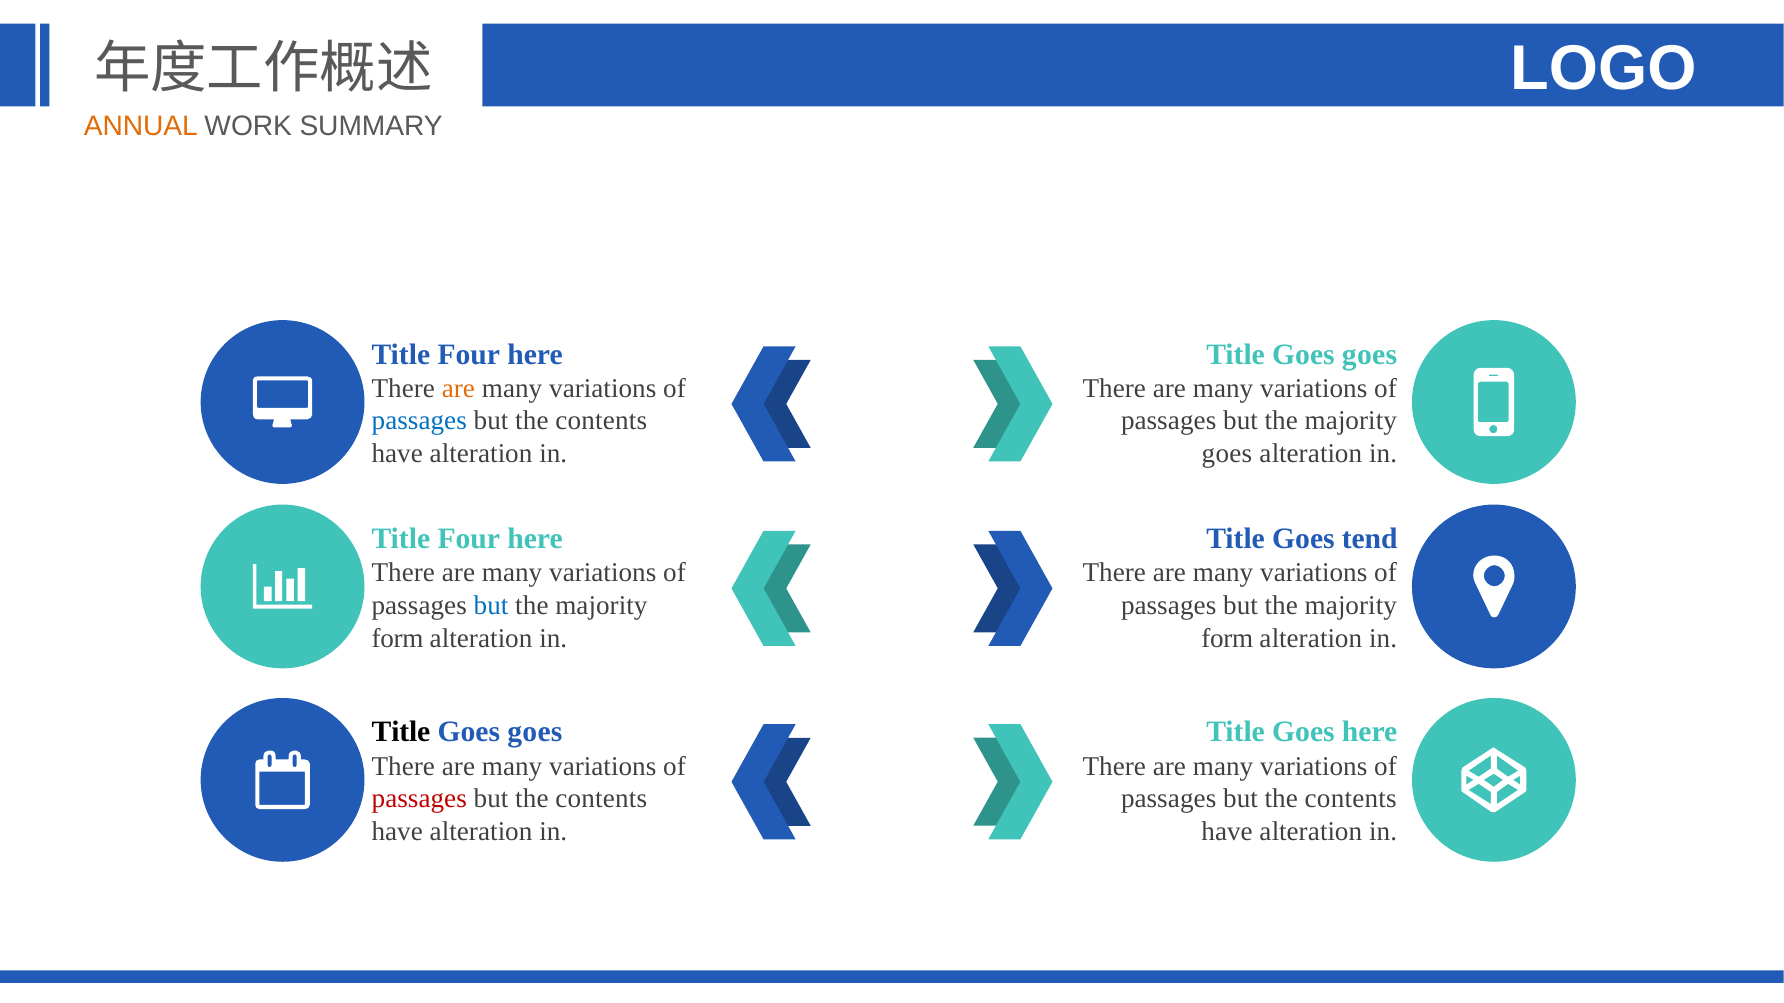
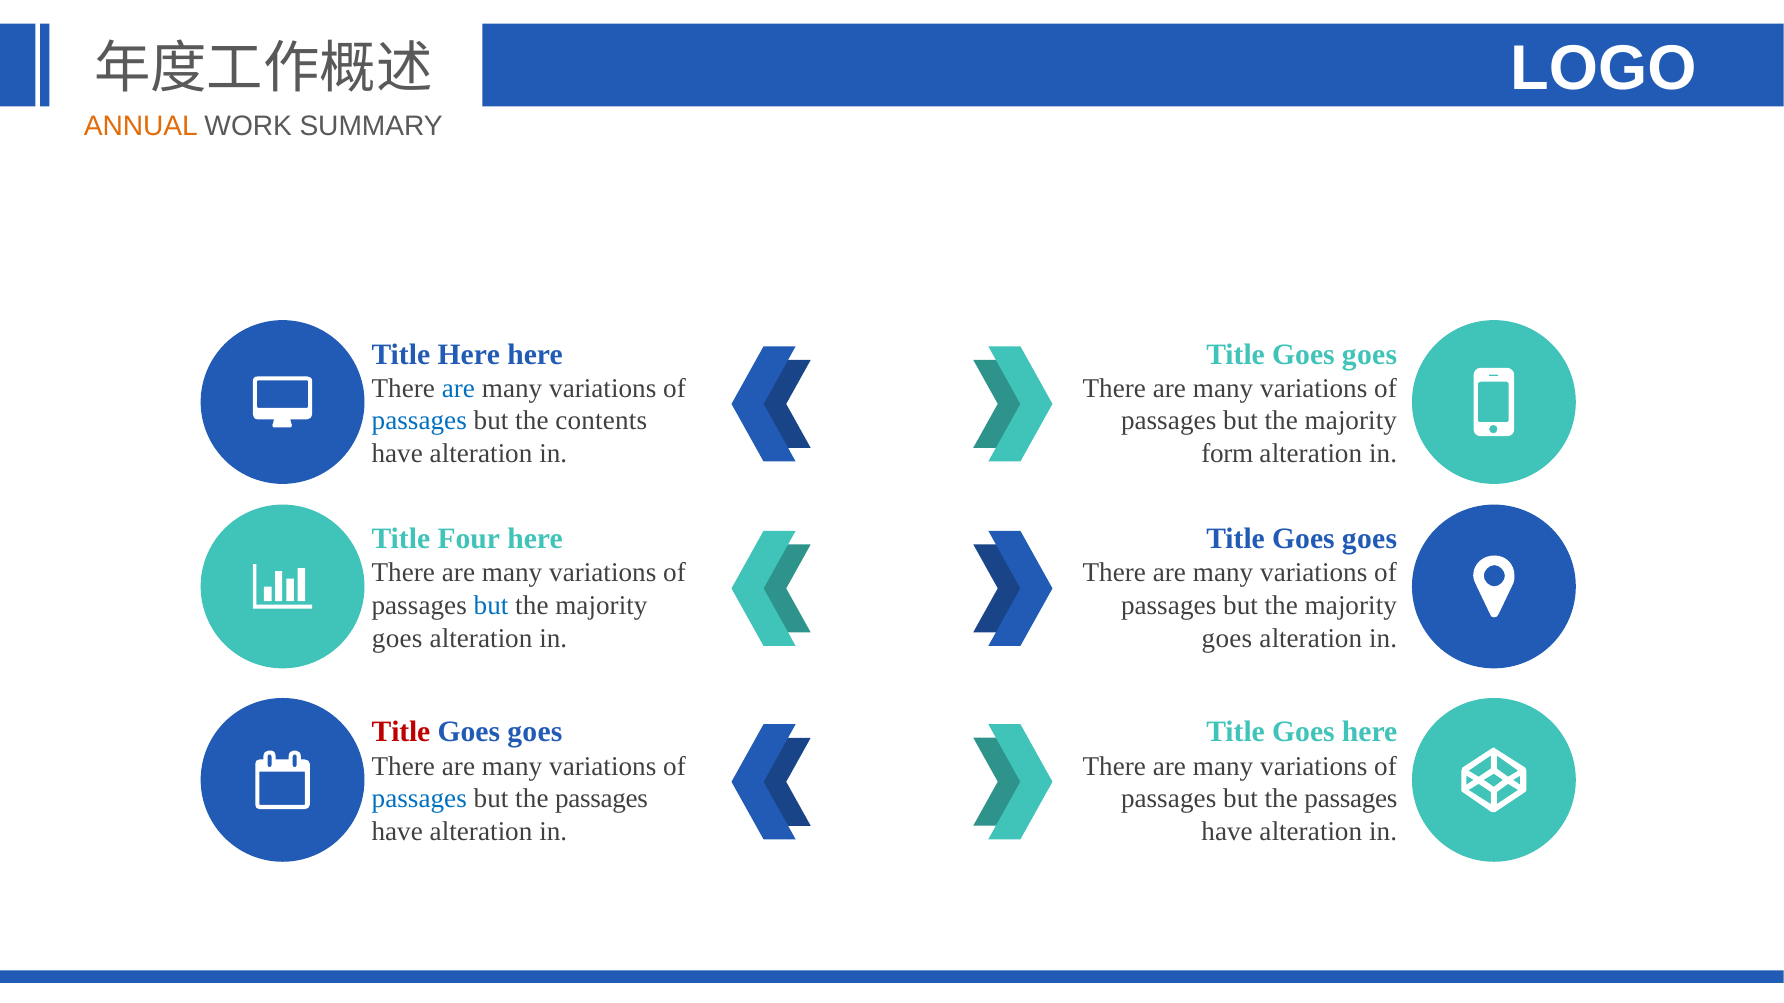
Four: Four -> Here (469, 355)
are colour: orange -> blue (458, 389)
goes: goes -> form (1227, 454)
tend: tend -> goes (1370, 539)
form: form -> goes (397, 638)
form: form -> goes (1227, 638)
Title colour: black -> red (401, 733)
passages colour: red -> blue (419, 799)
contents: contents -> passages (602, 799)
contents: contents -> passages (1351, 799)
